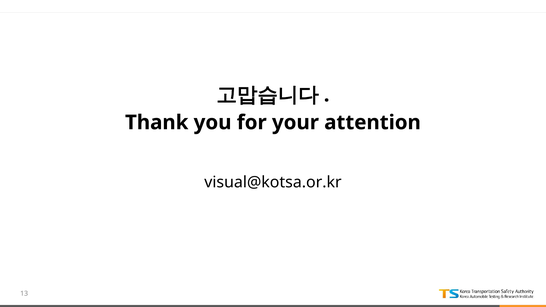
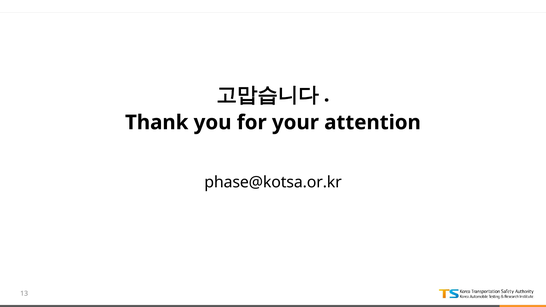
visual@kotsa.or.kr: visual@kotsa.or.kr -> phase@kotsa.or.kr (273, 182)
